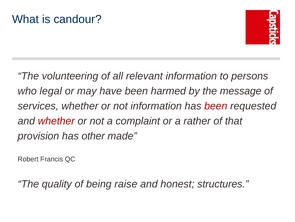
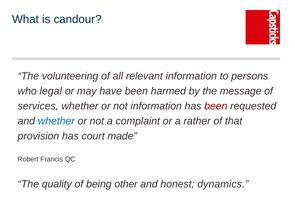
whether colour: red -> blue (56, 121)
other: other -> court (93, 136)
raise: raise -> other (126, 184)
structures: structures -> dynamics (223, 184)
